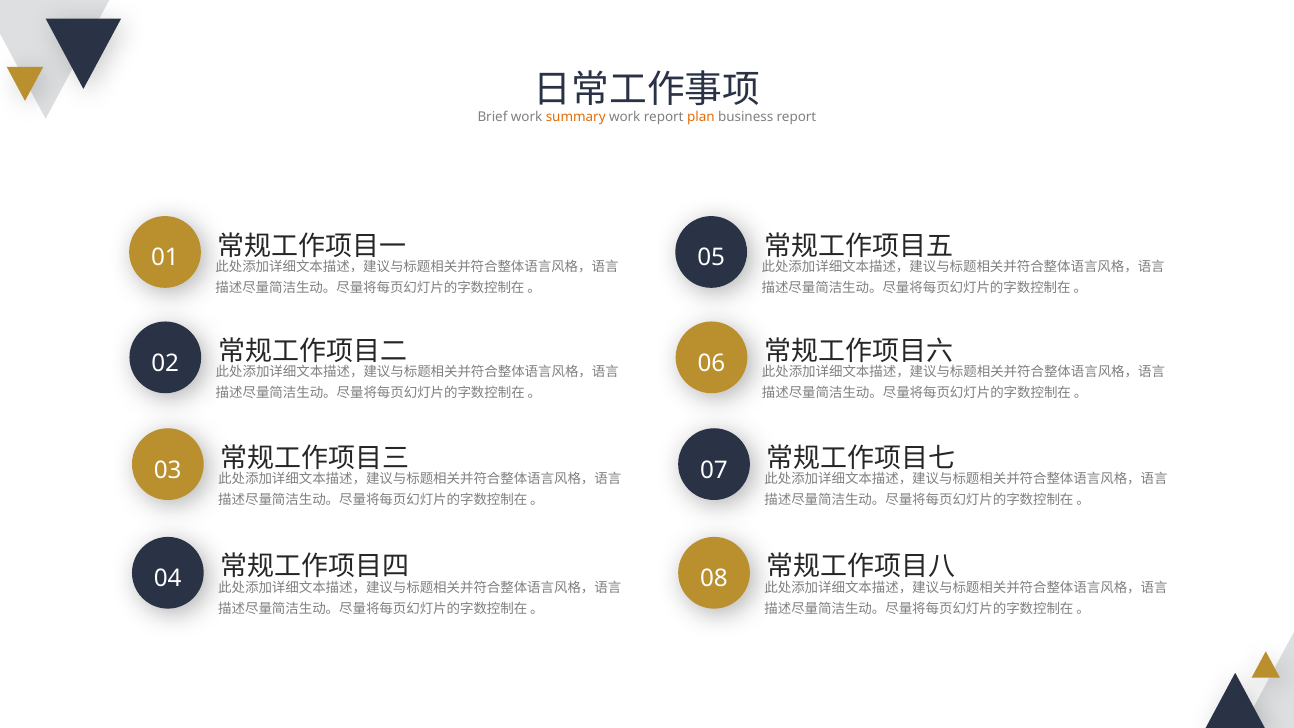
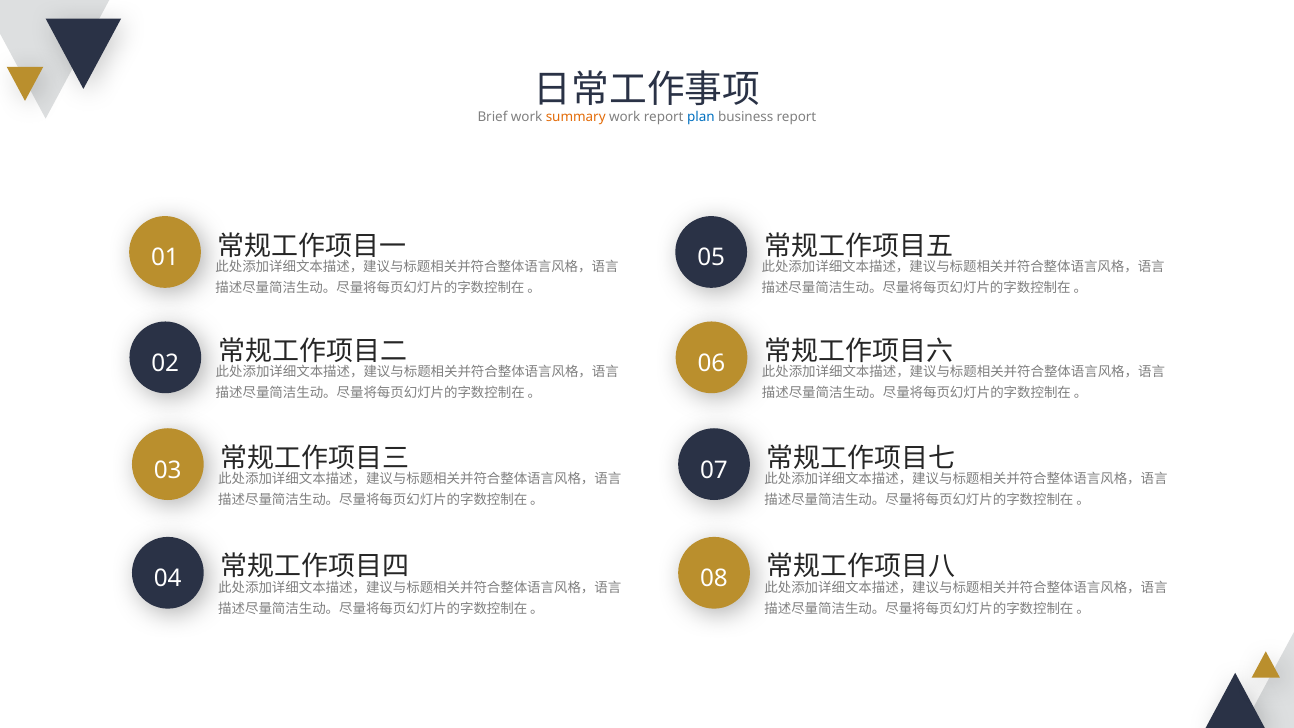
plan colour: orange -> blue (701, 117)
